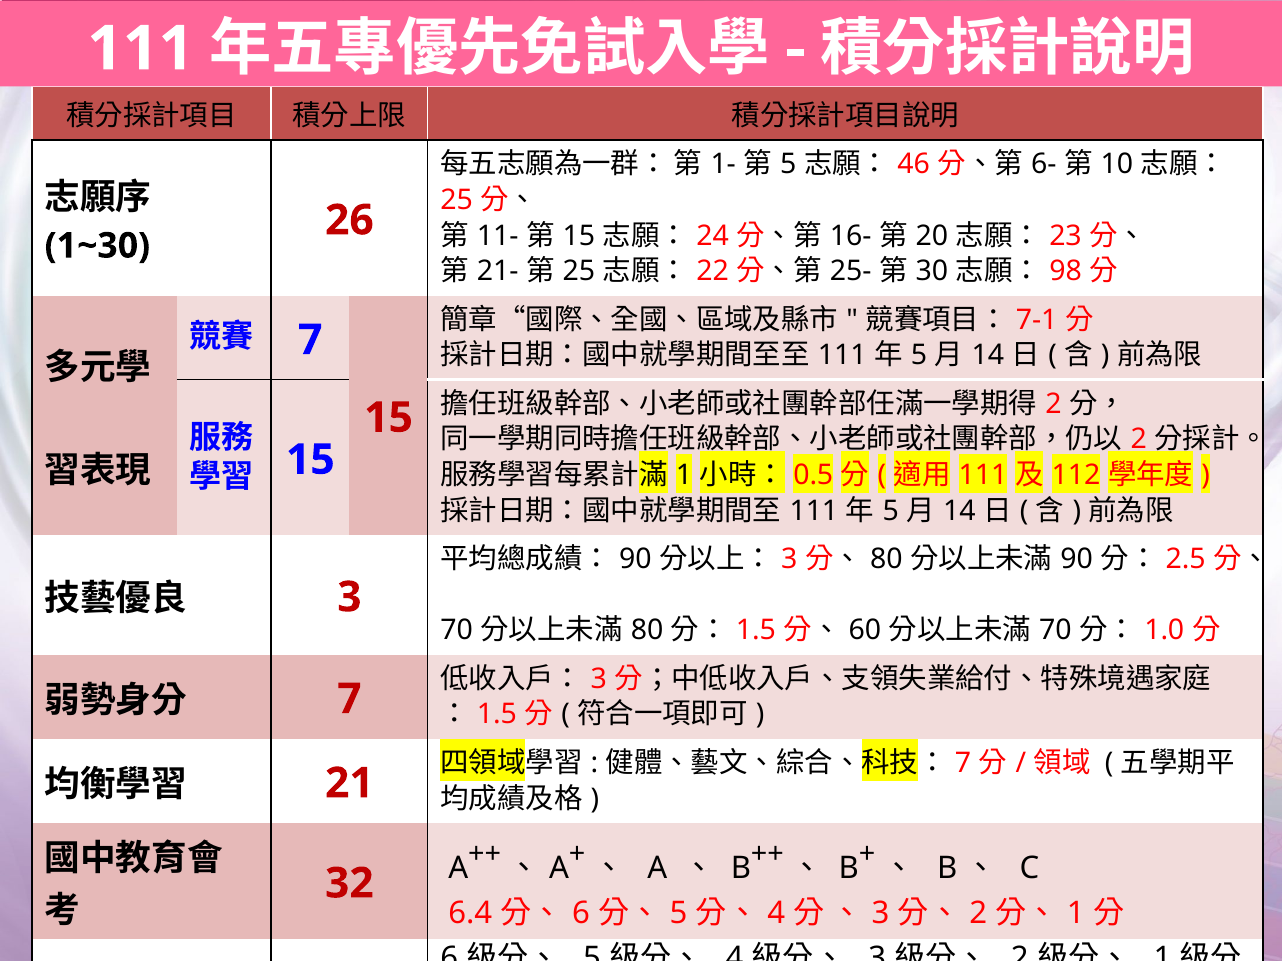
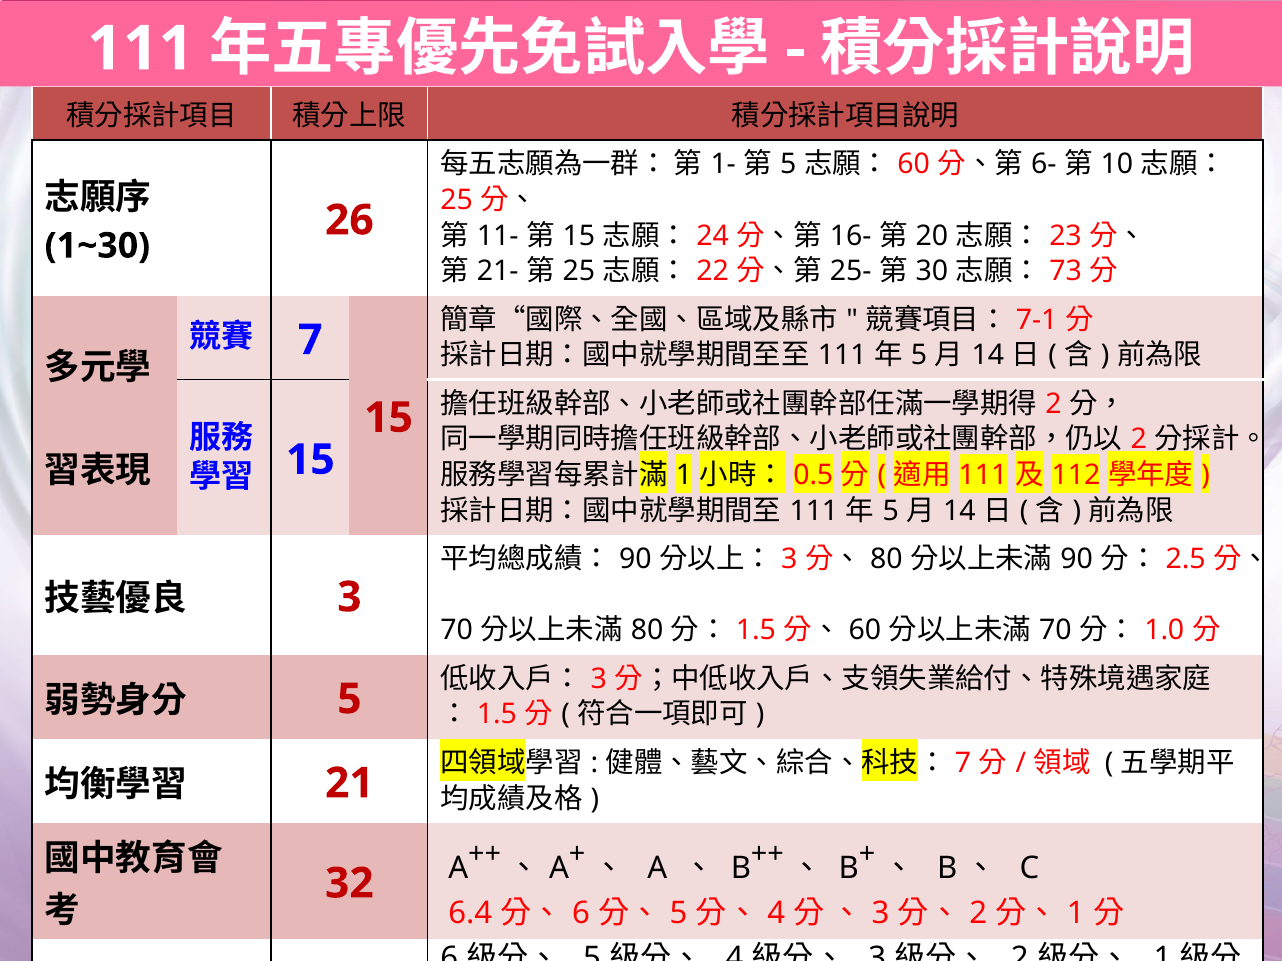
46: 46 -> 60 (914, 165)
98: 98 -> 73 (1066, 271)
7: 7 -> 5 (349, 699)
